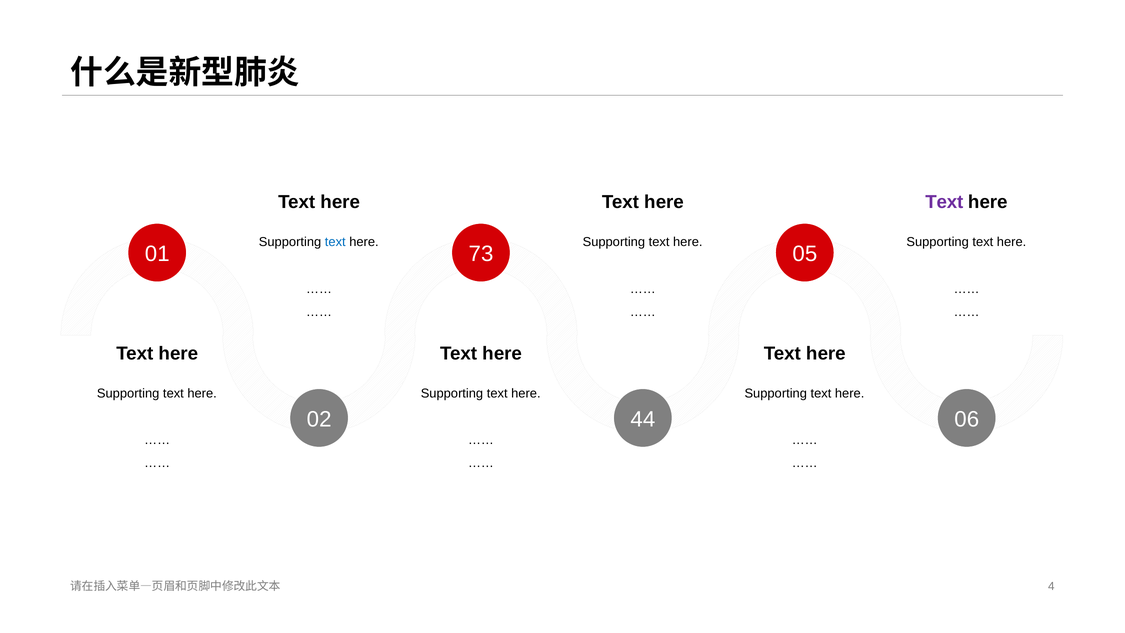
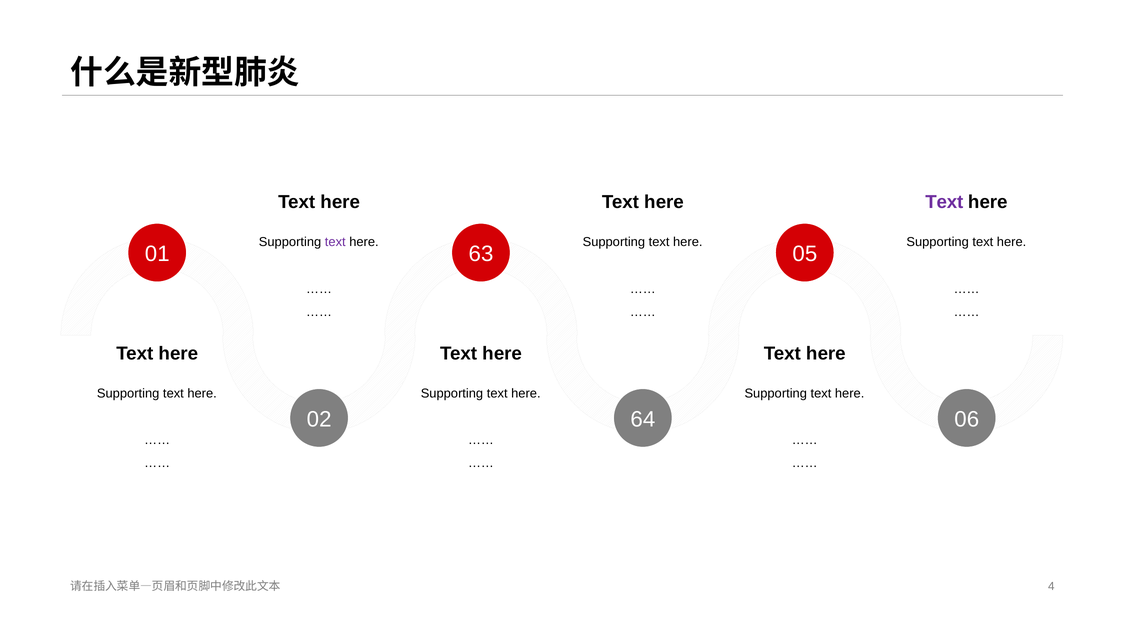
text colour: blue -> purple (335, 242)
1 7: 7 -> 6 (475, 254)
2 4: 4 -> 6 (637, 419)
